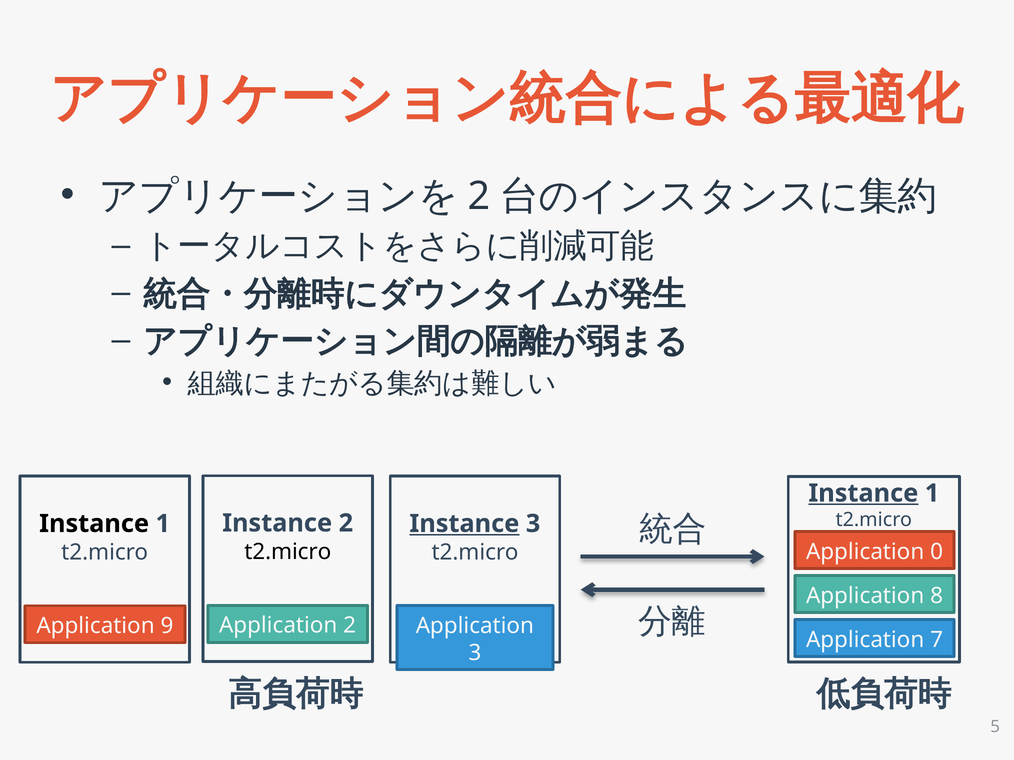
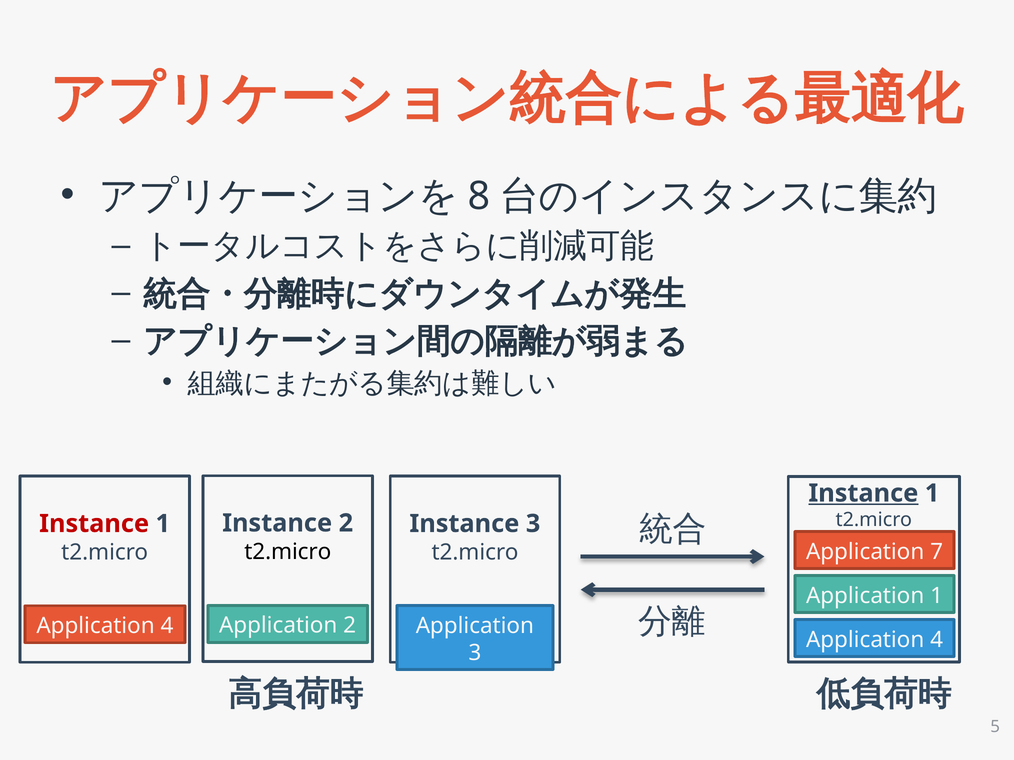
2: 2 -> 8 (479, 196)
Instance colour: black -> red (94, 524)
Instance underline: present -> none (464, 524)
0: 0 -> 7 (937, 552)
Application 8: 8 -> 1 (937, 596)
9: 9 -> 4 (167, 626)
7: 7 -> 4 (937, 640)
